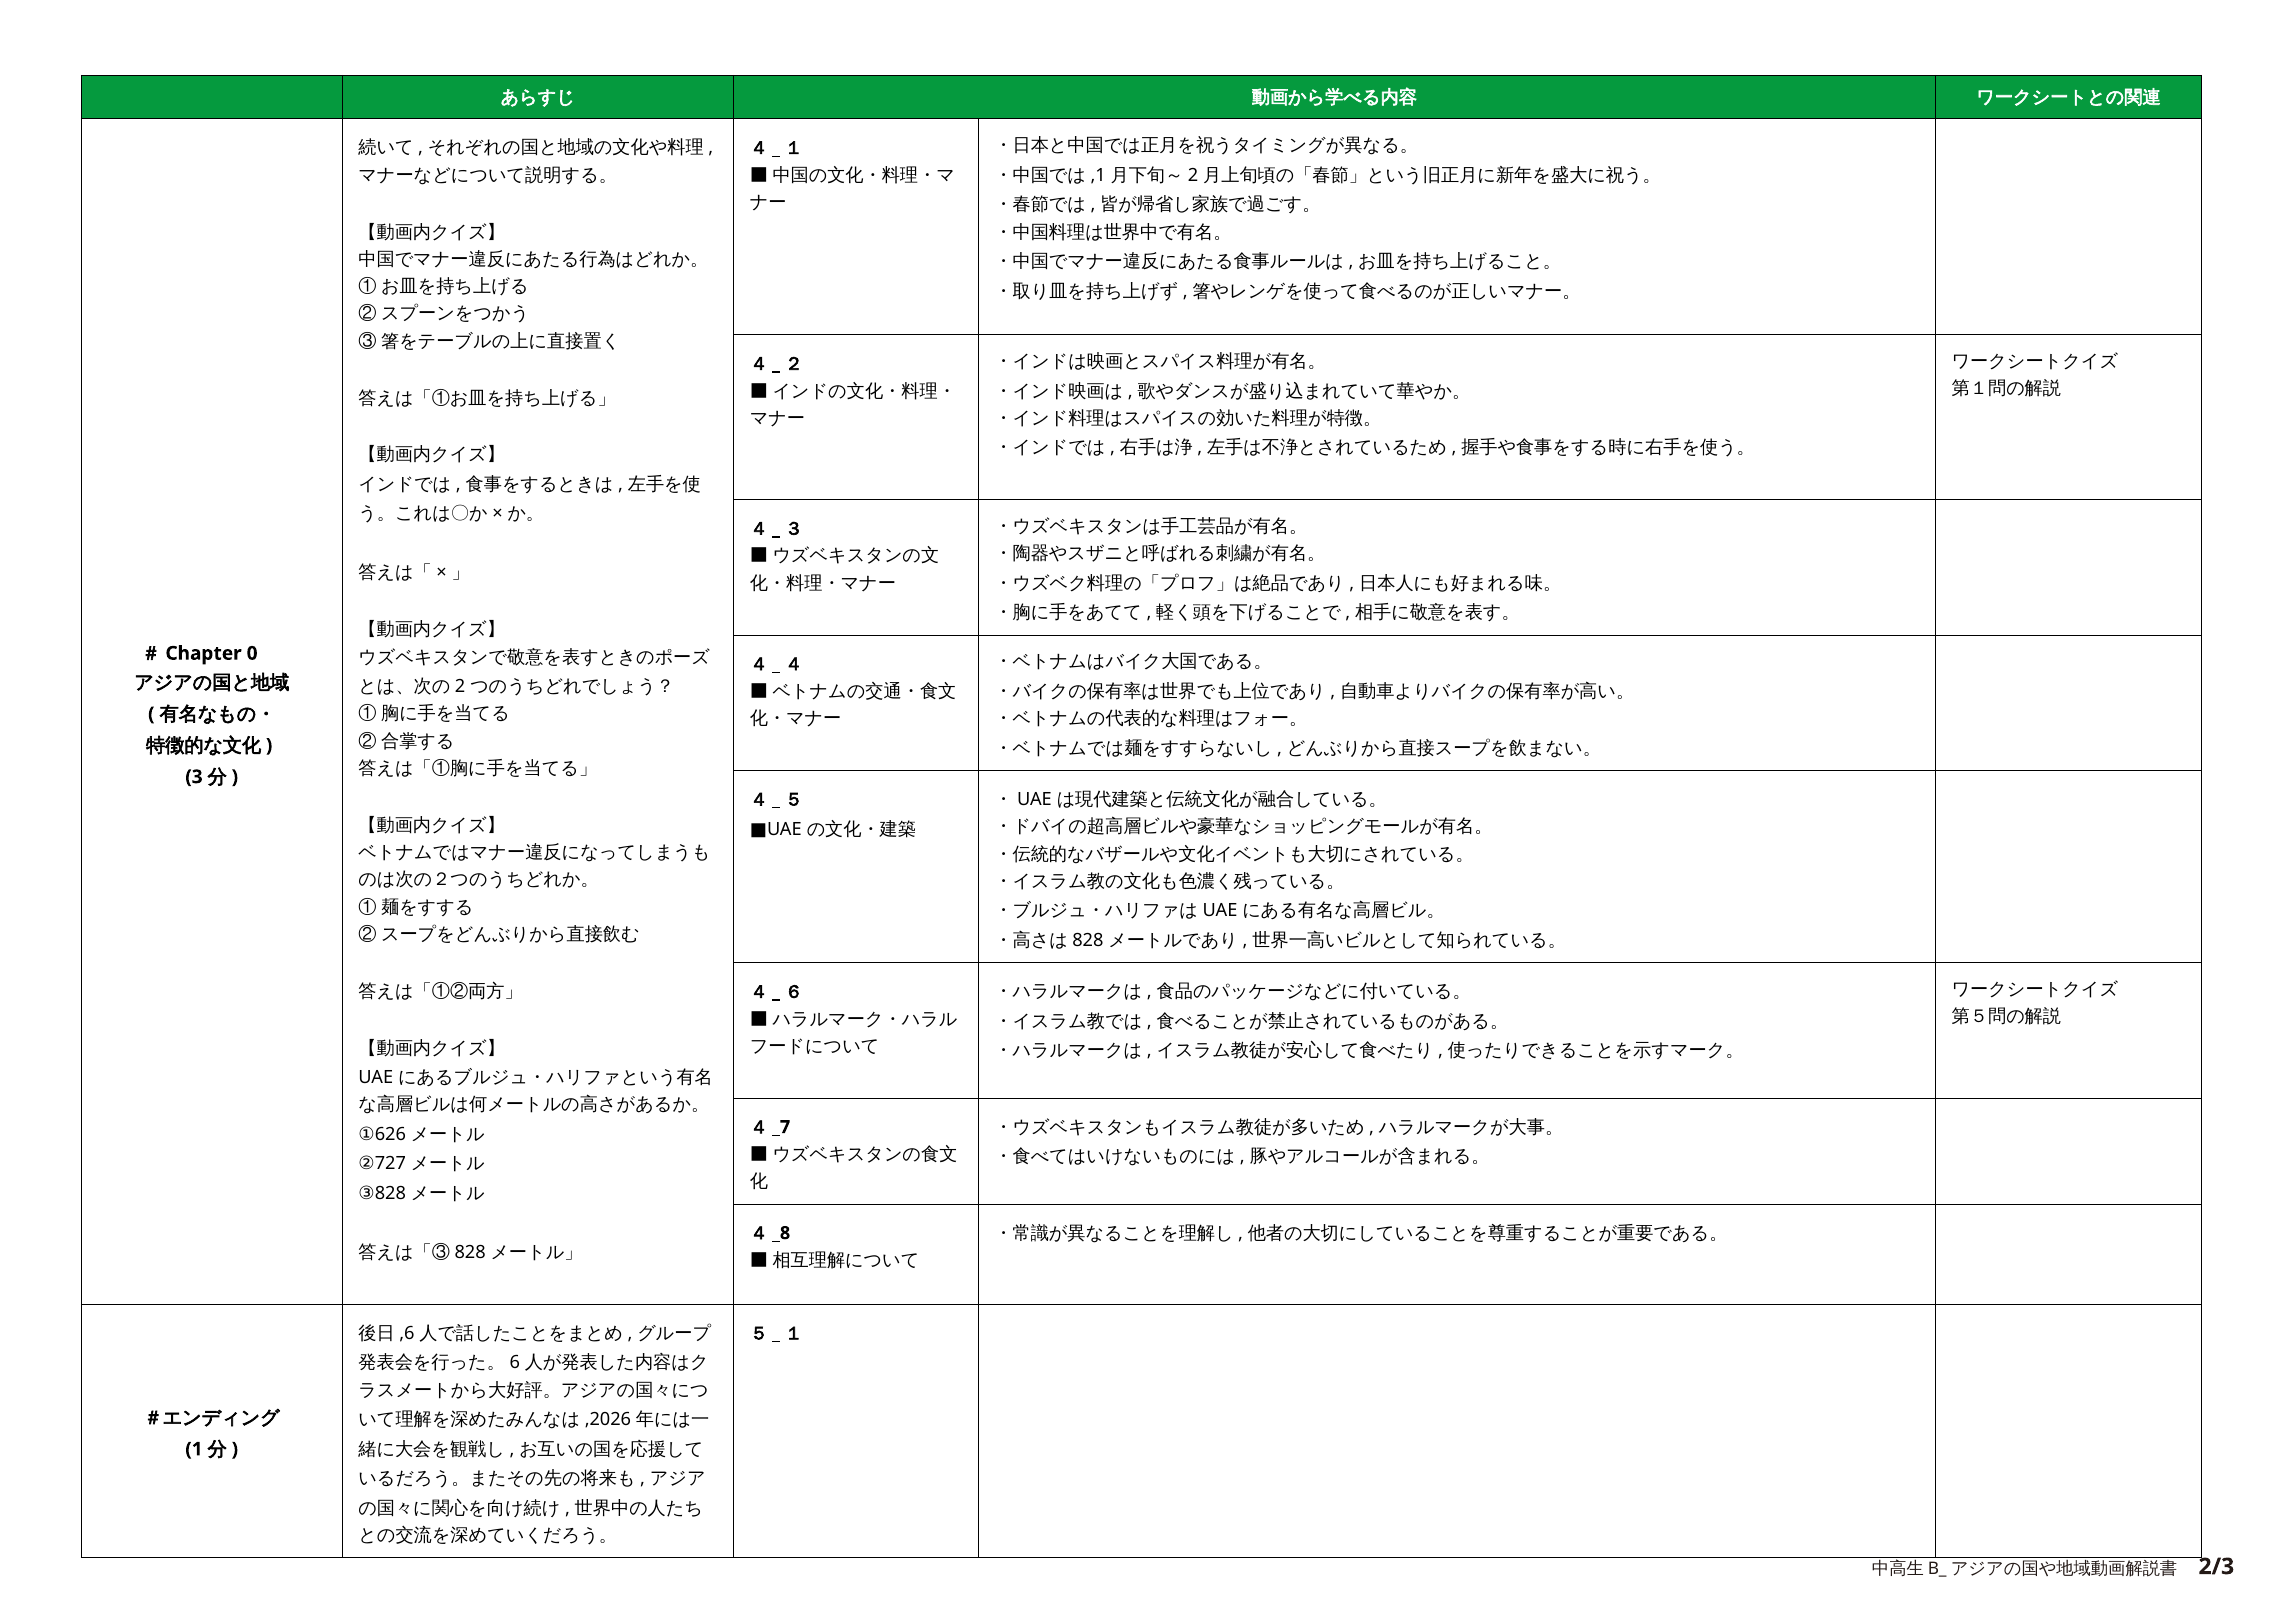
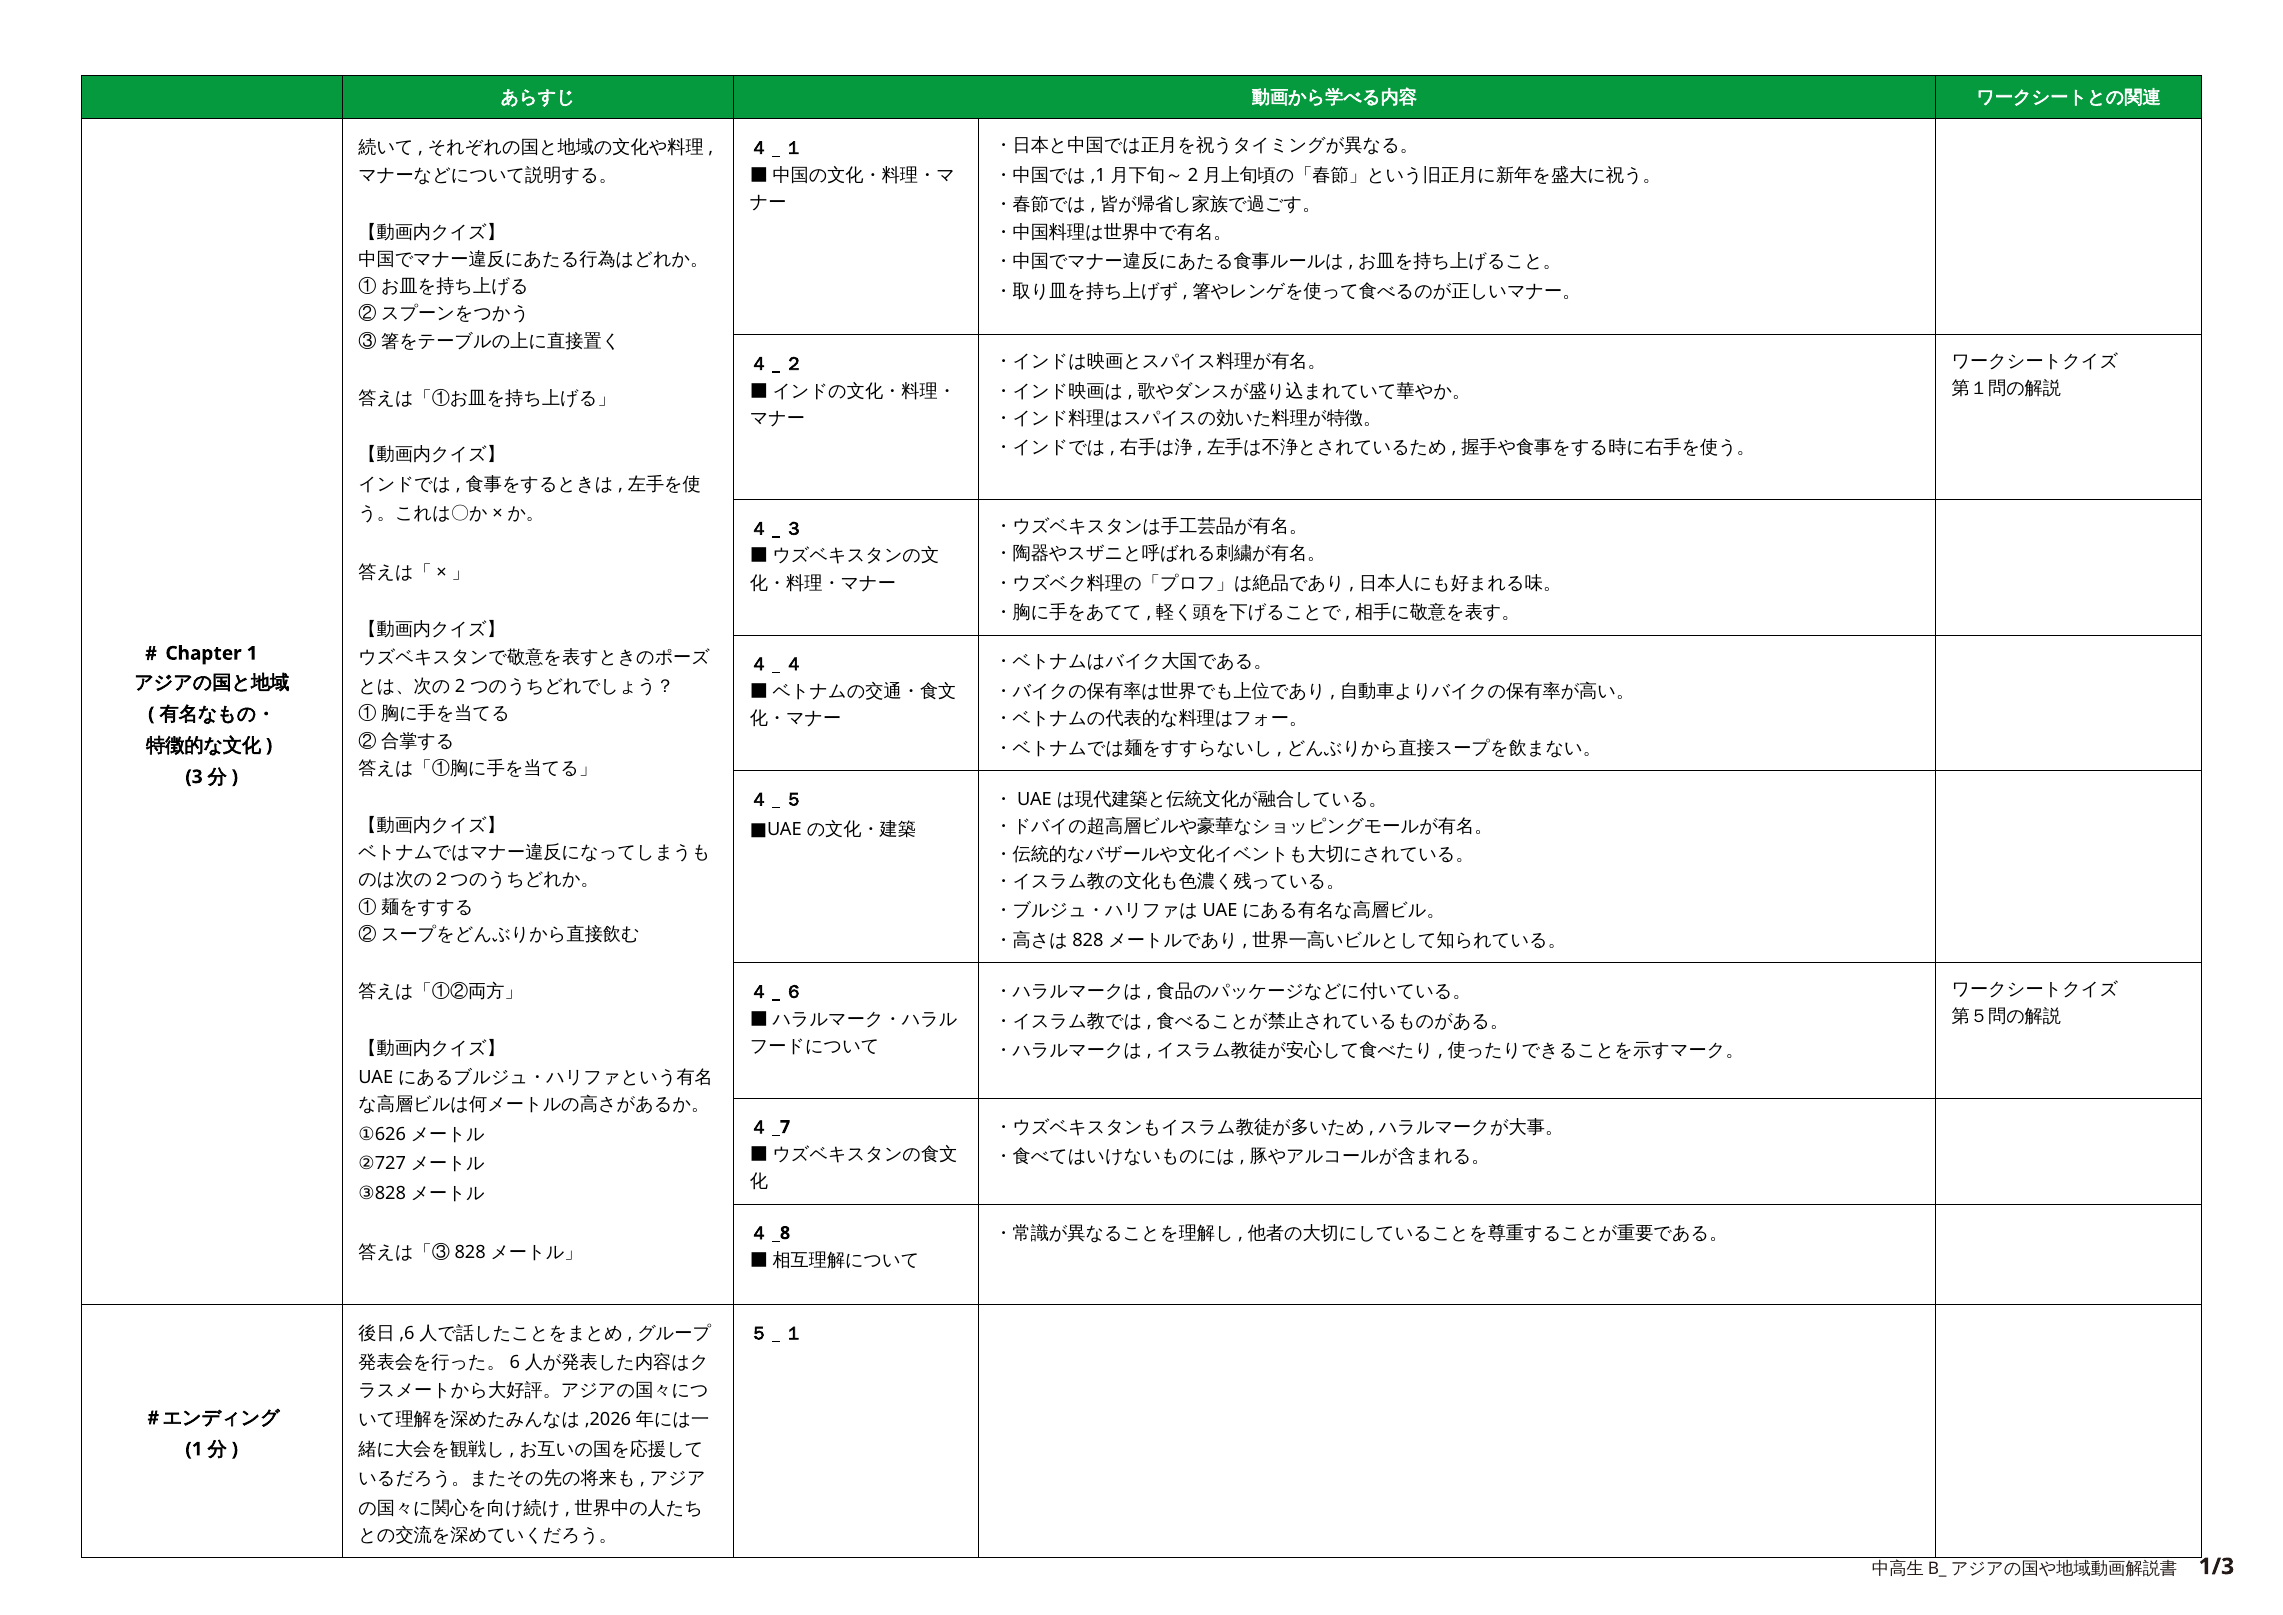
0: 0 -> 1 (252, 653)
2/3: 2/3 -> 1/3 (2216, 1566)
